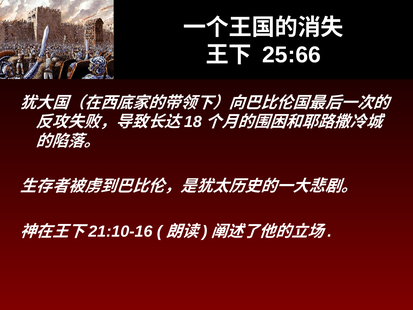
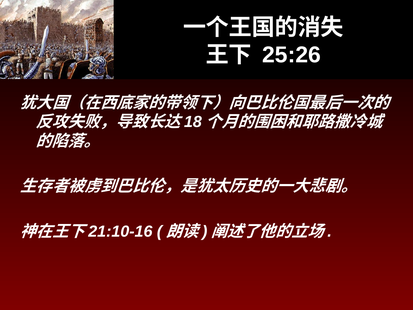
25:66: 25:66 -> 25:26 (292, 55)
